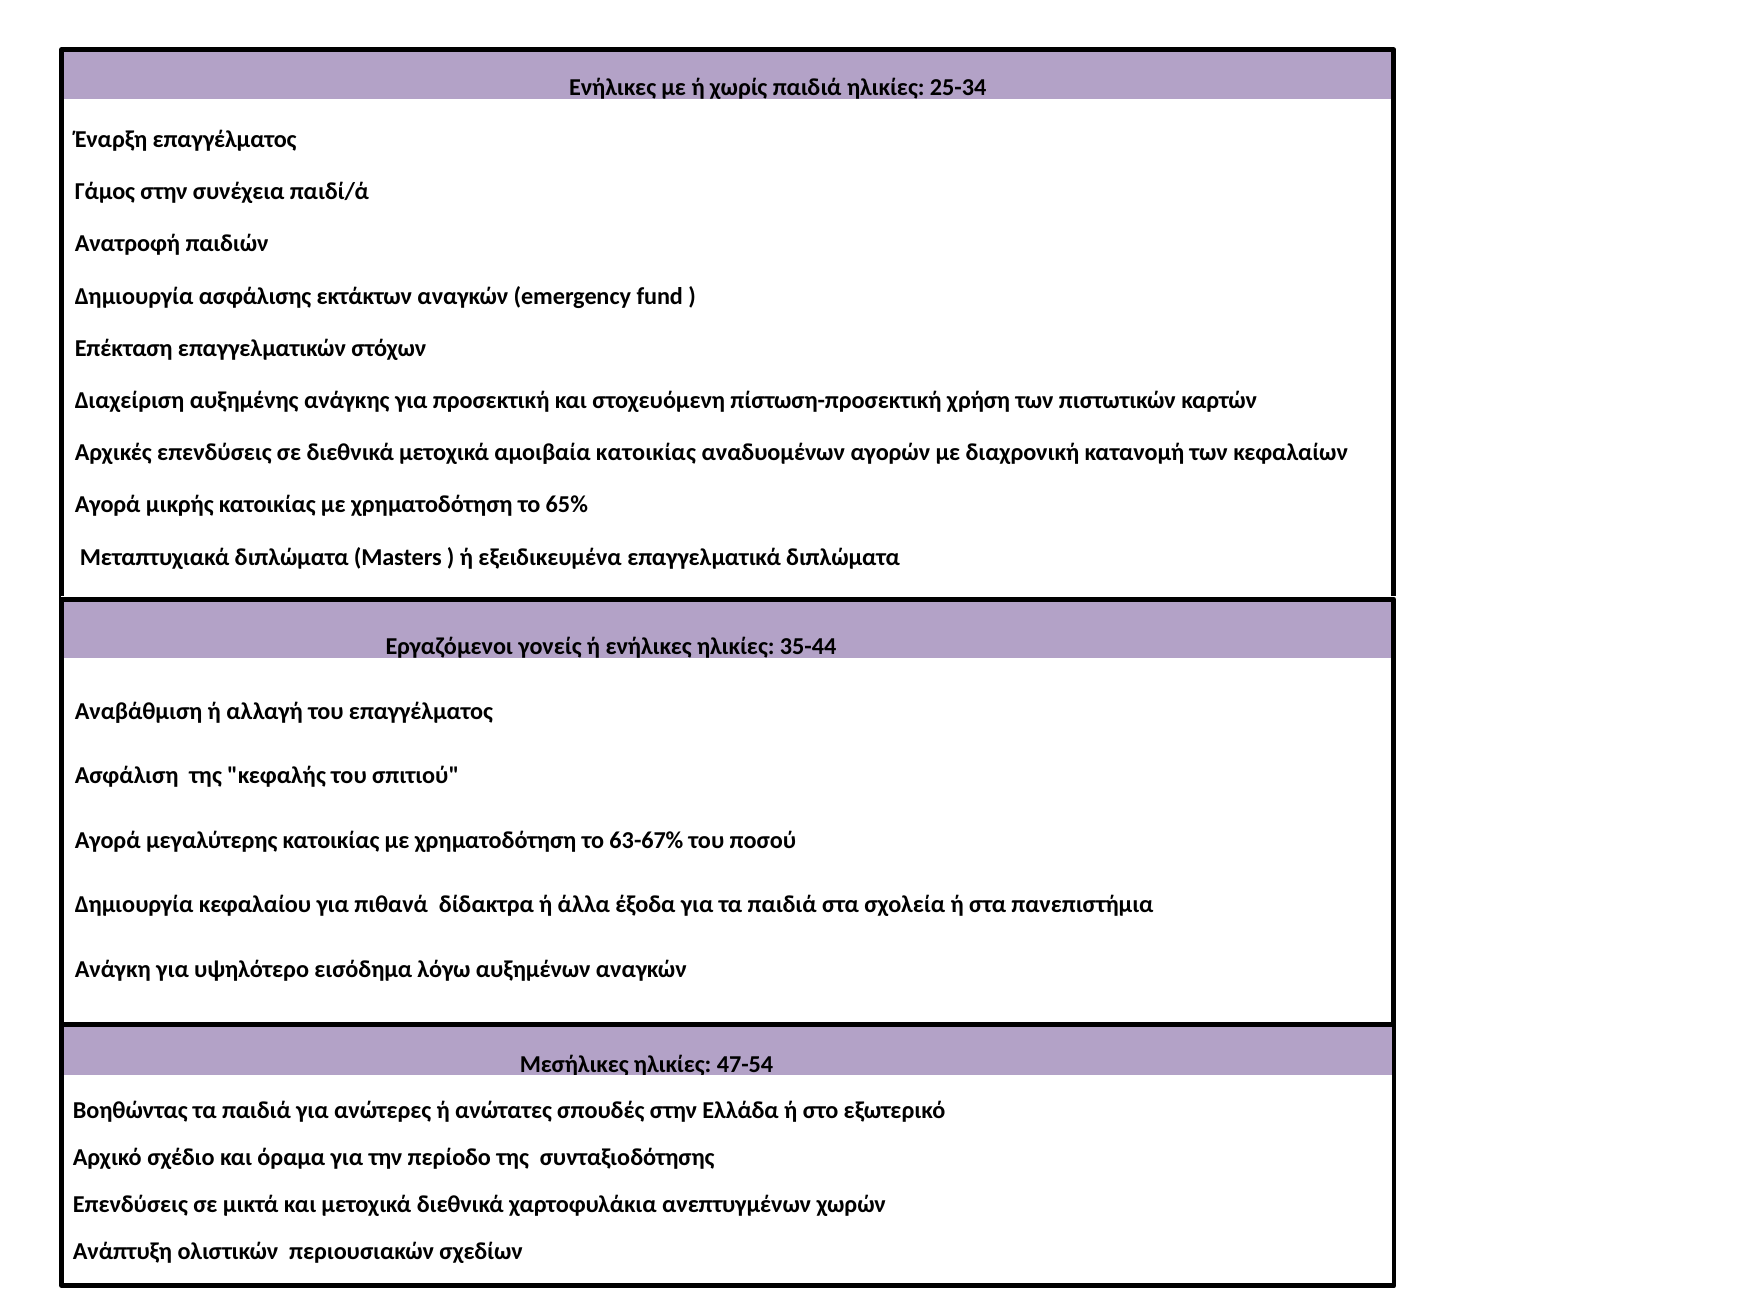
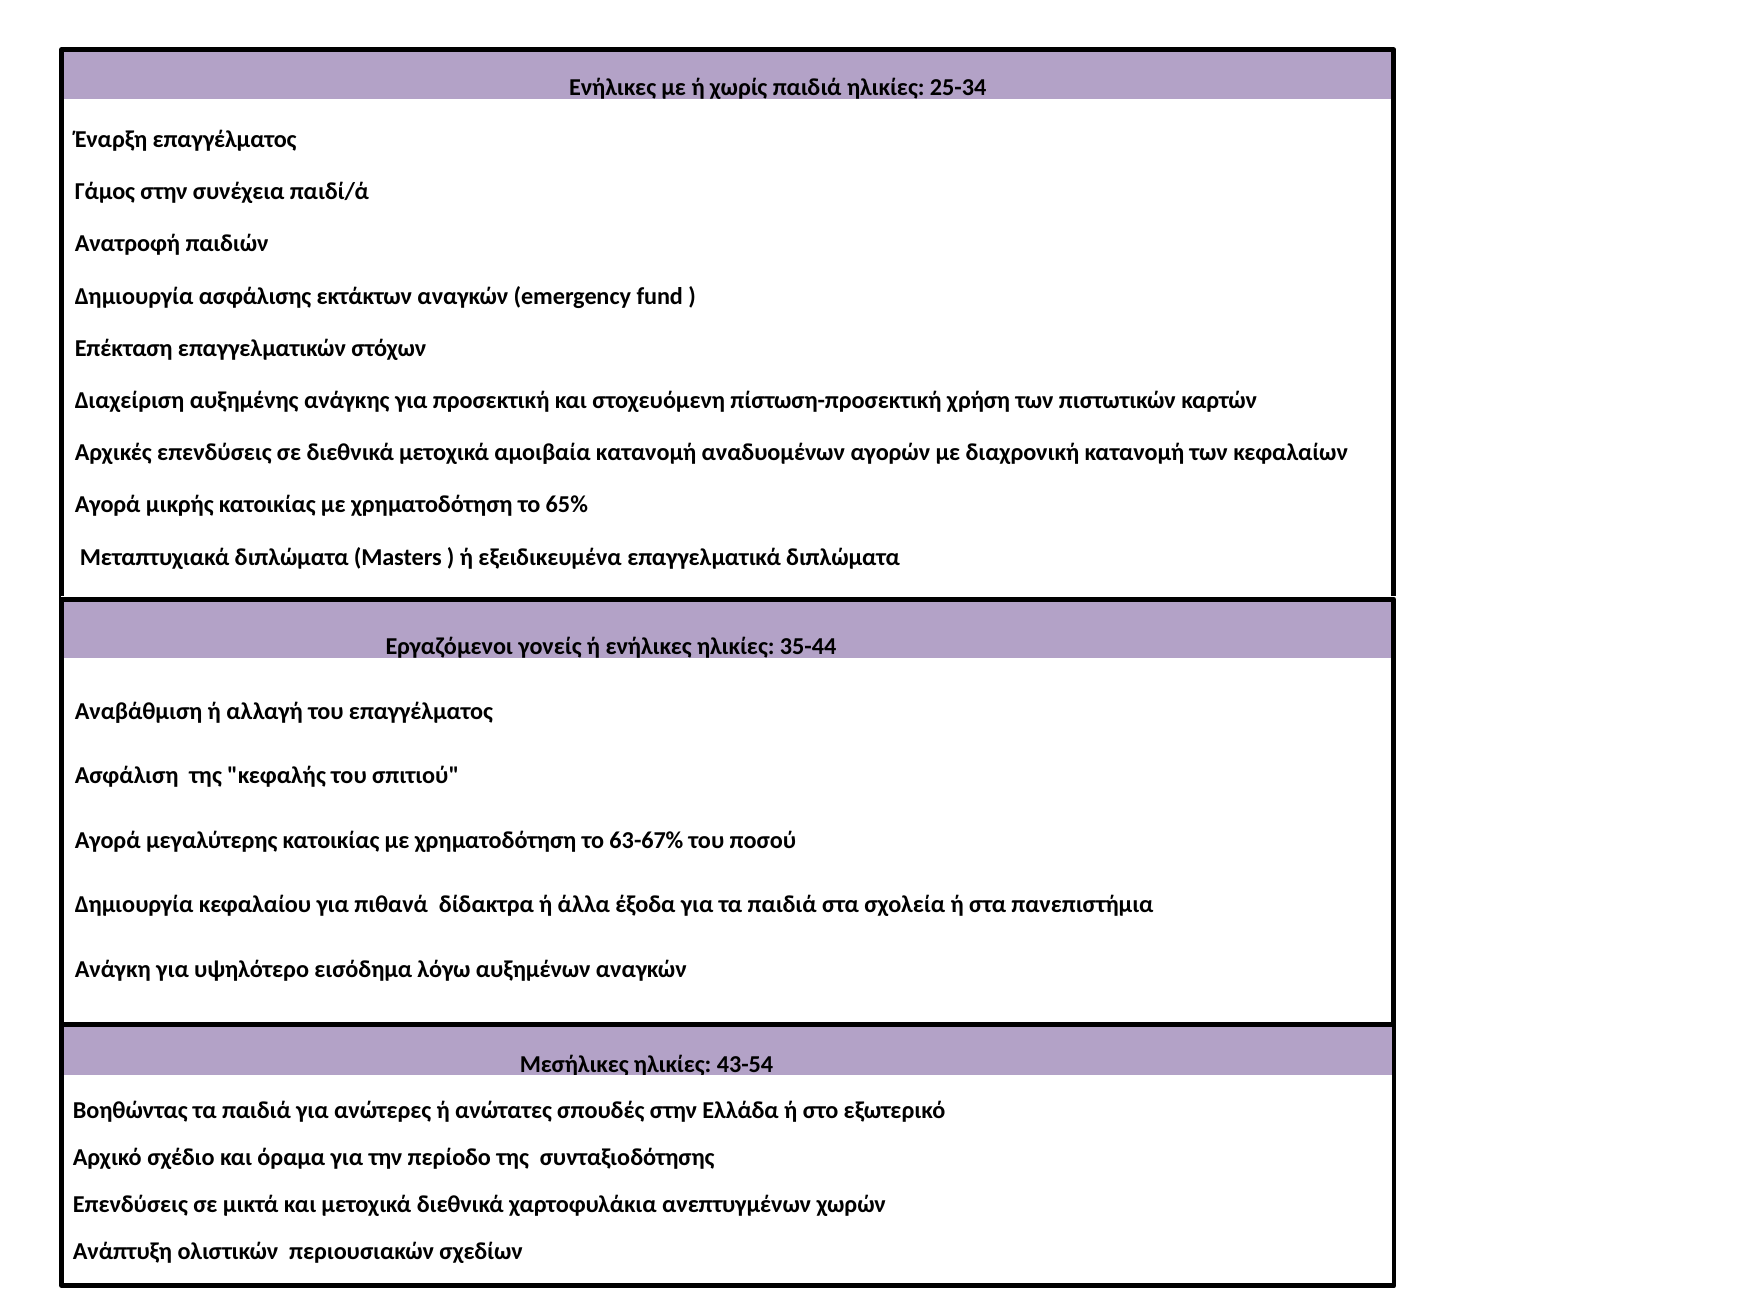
αμοιβαία κατοικίας: κατοικίας -> κατανομή (646, 453)
47-54: 47-54 -> 43-54 (745, 1064)
